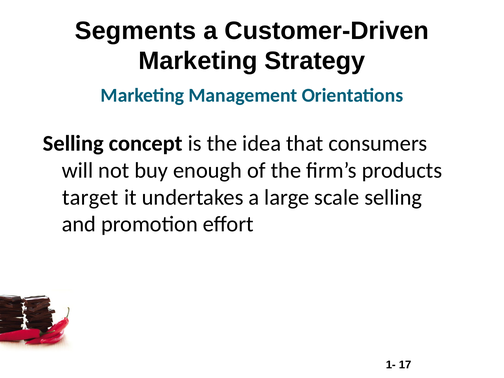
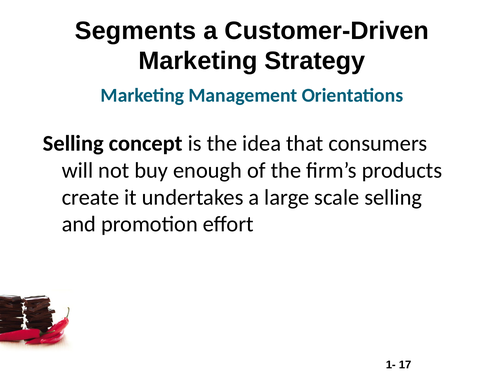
target: target -> create (90, 197)
